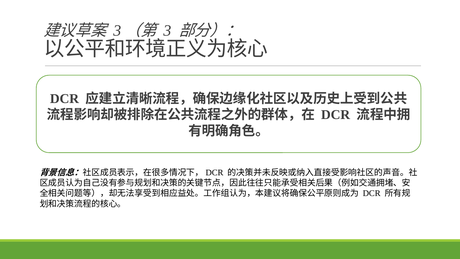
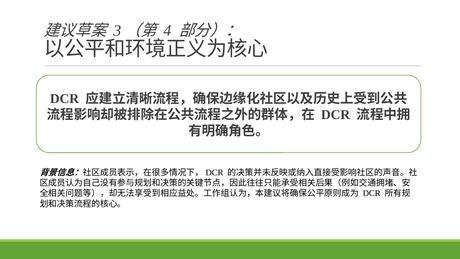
3: 3 -> 4 (167, 30)
